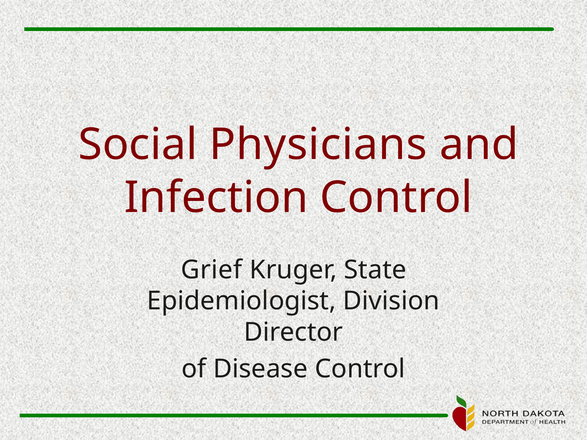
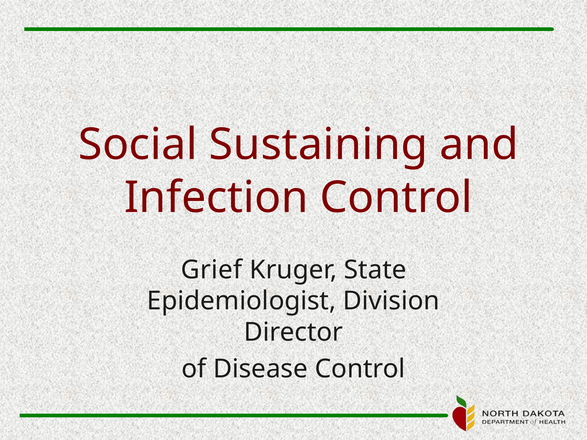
Physicians: Physicians -> Sustaining (318, 145)
